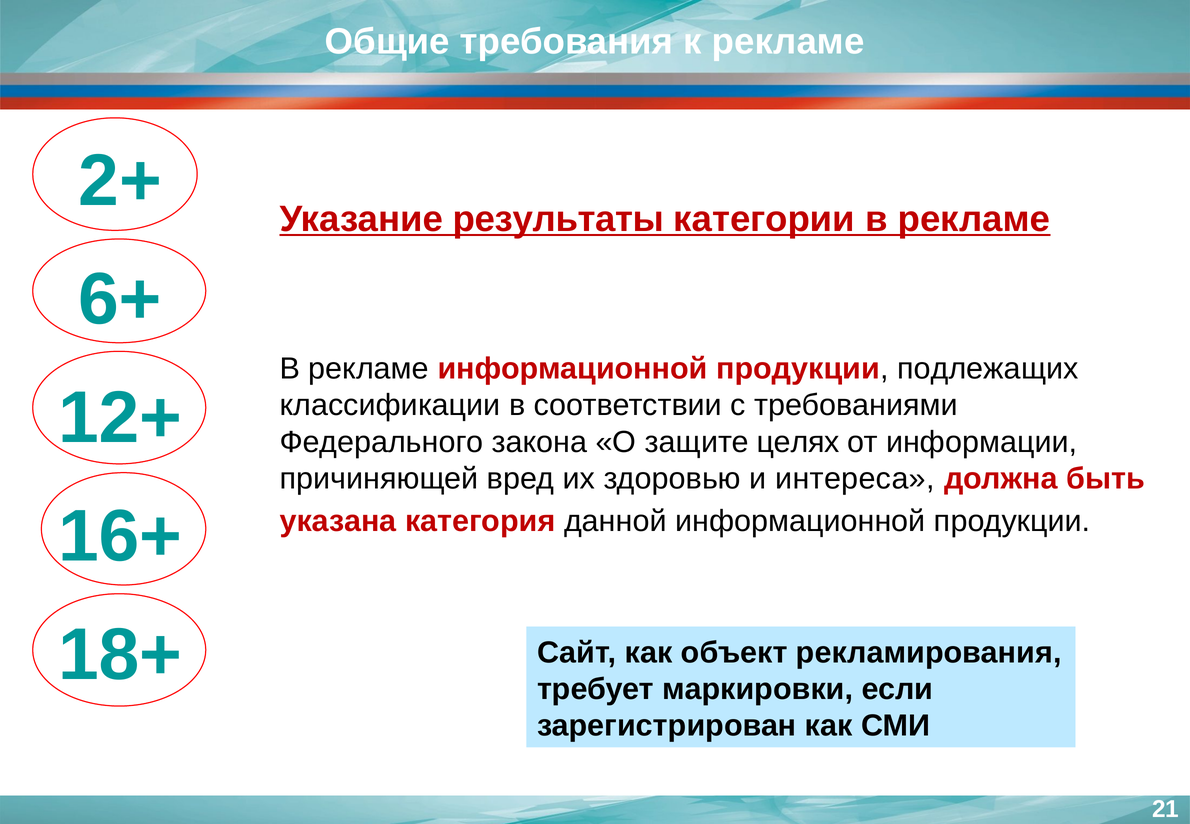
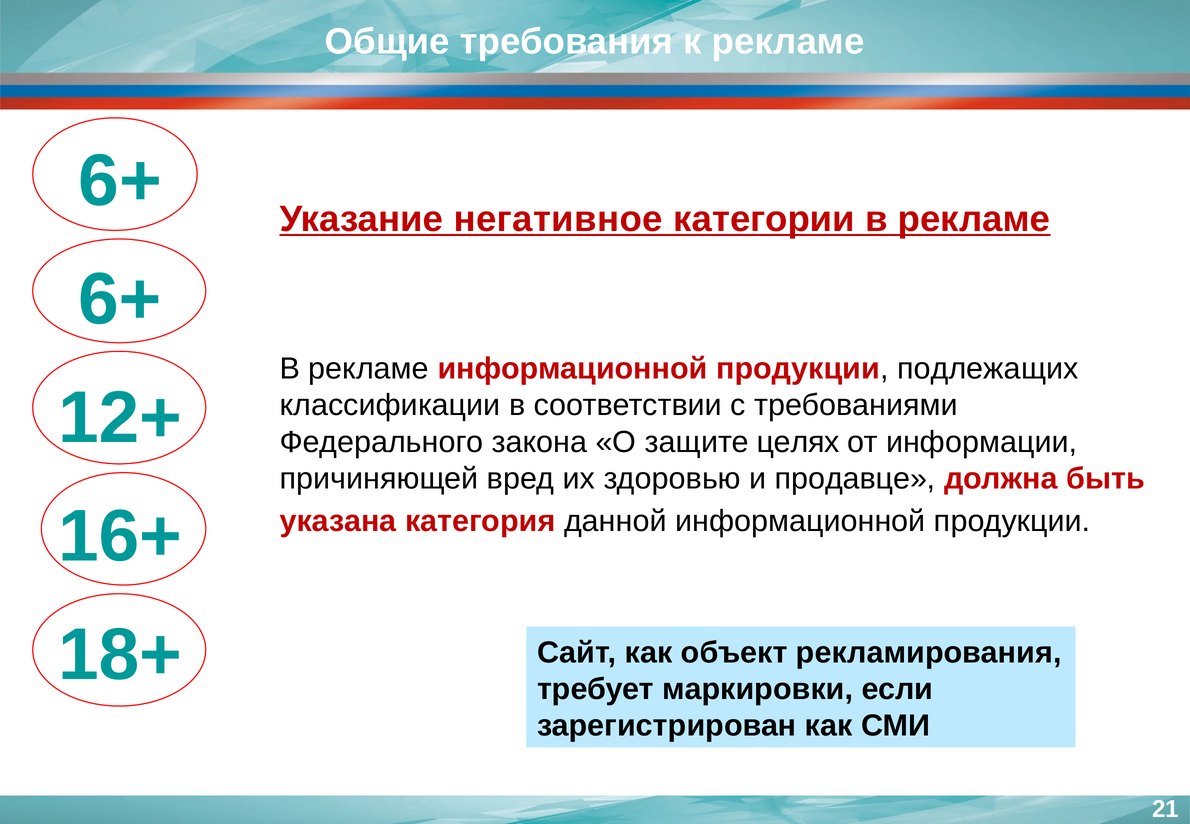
2+: 2+ -> 6+ (120, 181)
результаты: результаты -> негативное (558, 219)
интереса: интереса -> продавце (855, 479)
